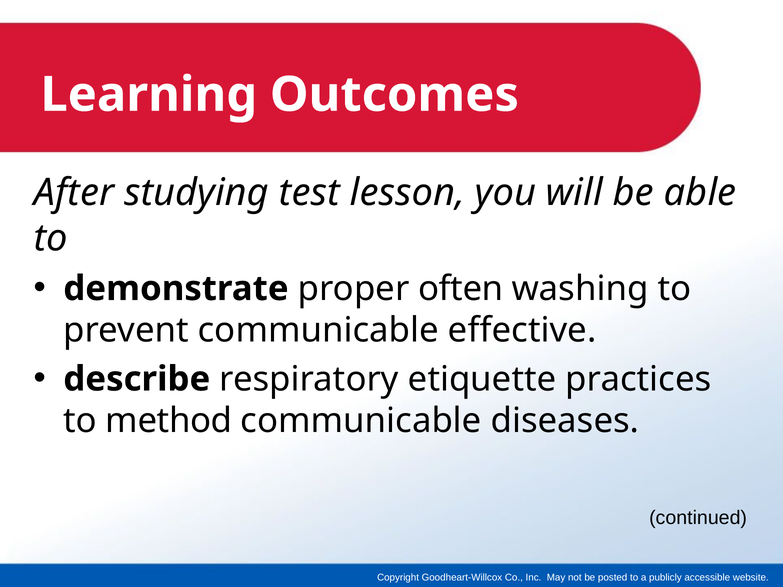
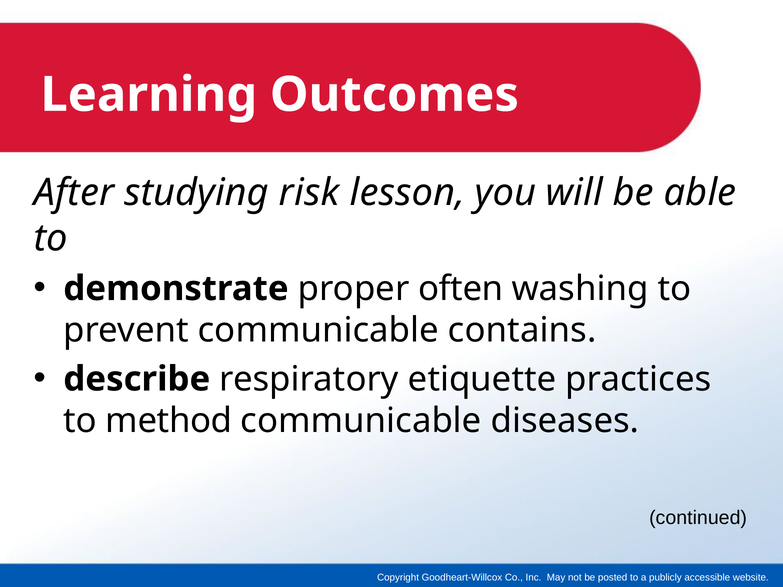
test: test -> risk (309, 193)
effective: effective -> contains (522, 330)
